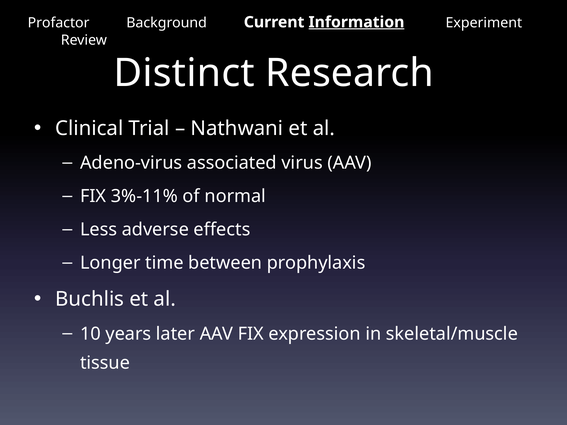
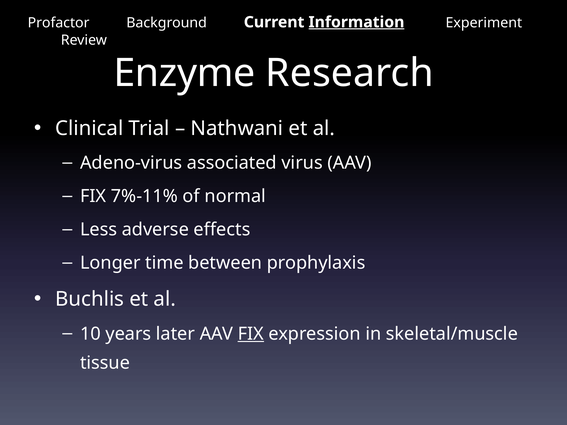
Distinct: Distinct -> Enzyme (184, 73)
3%-11%: 3%-11% -> 7%-11% (144, 196)
FIX underline: none -> present (251, 334)
